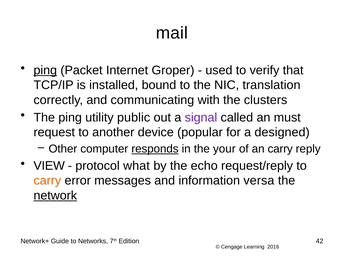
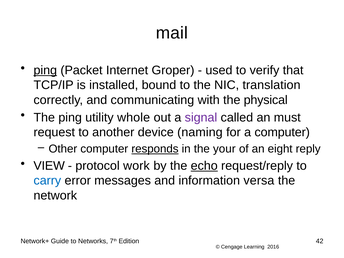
clusters: clusters -> physical (266, 100)
public: public -> whole (134, 117)
popular: popular -> naming (200, 132)
a designed: designed -> computer (282, 132)
an carry: carry -> eight (280, 149)
what: what -> work (136, 166)
echo underline: none -> present (204, 166)
carry colour: orange -> blue (47, 181)
network underline: present -> none (55, 196)
